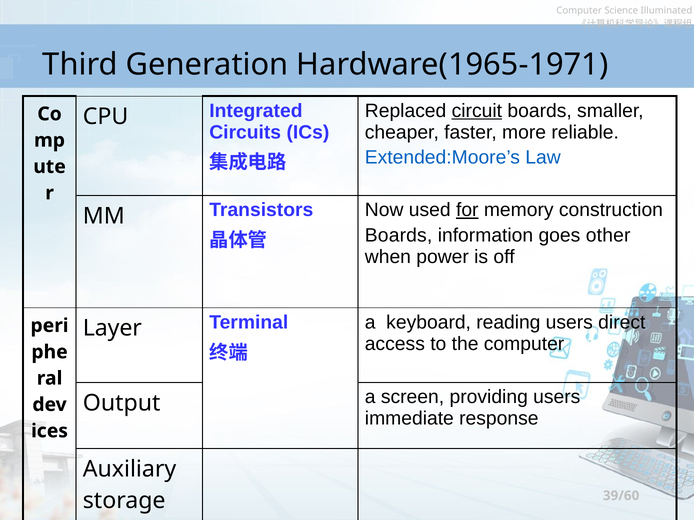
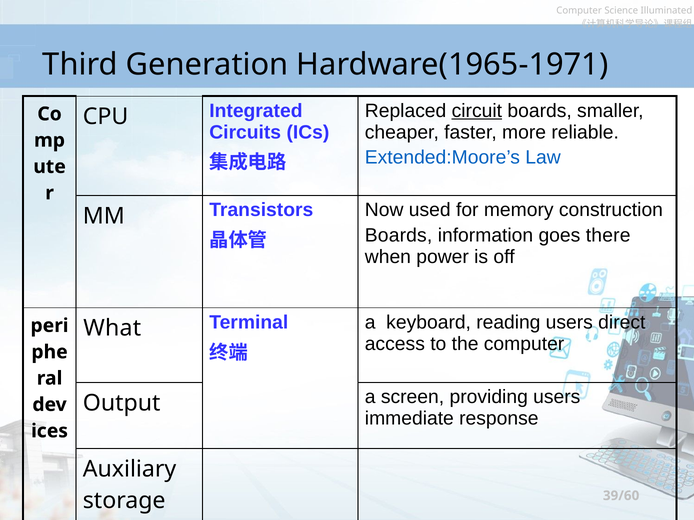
for underline: present -> none (467, 210)
other: other -> there (608, 236)
Layer: Layer -> What (112, 329)
